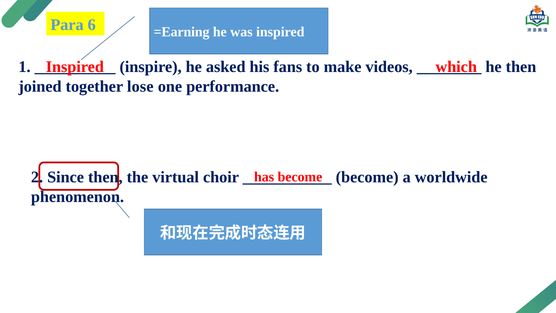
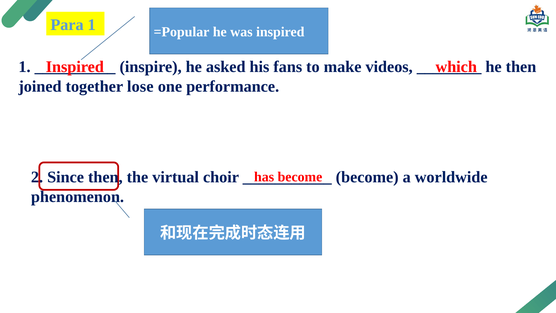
Para 6: 6 -> 1 (92, 25)
=Earning: =Earning -> =Popular (182, 32)
